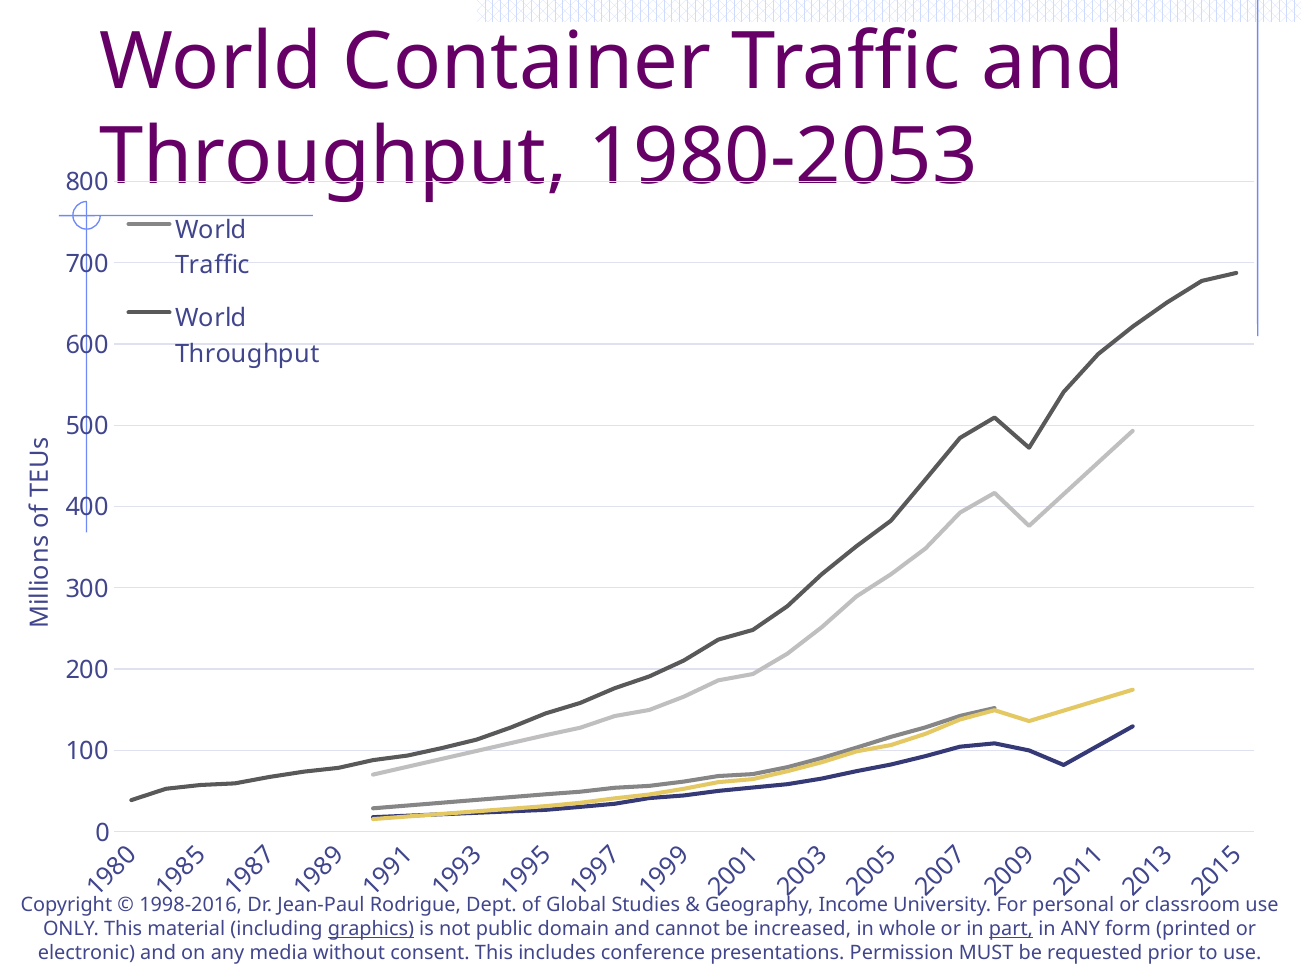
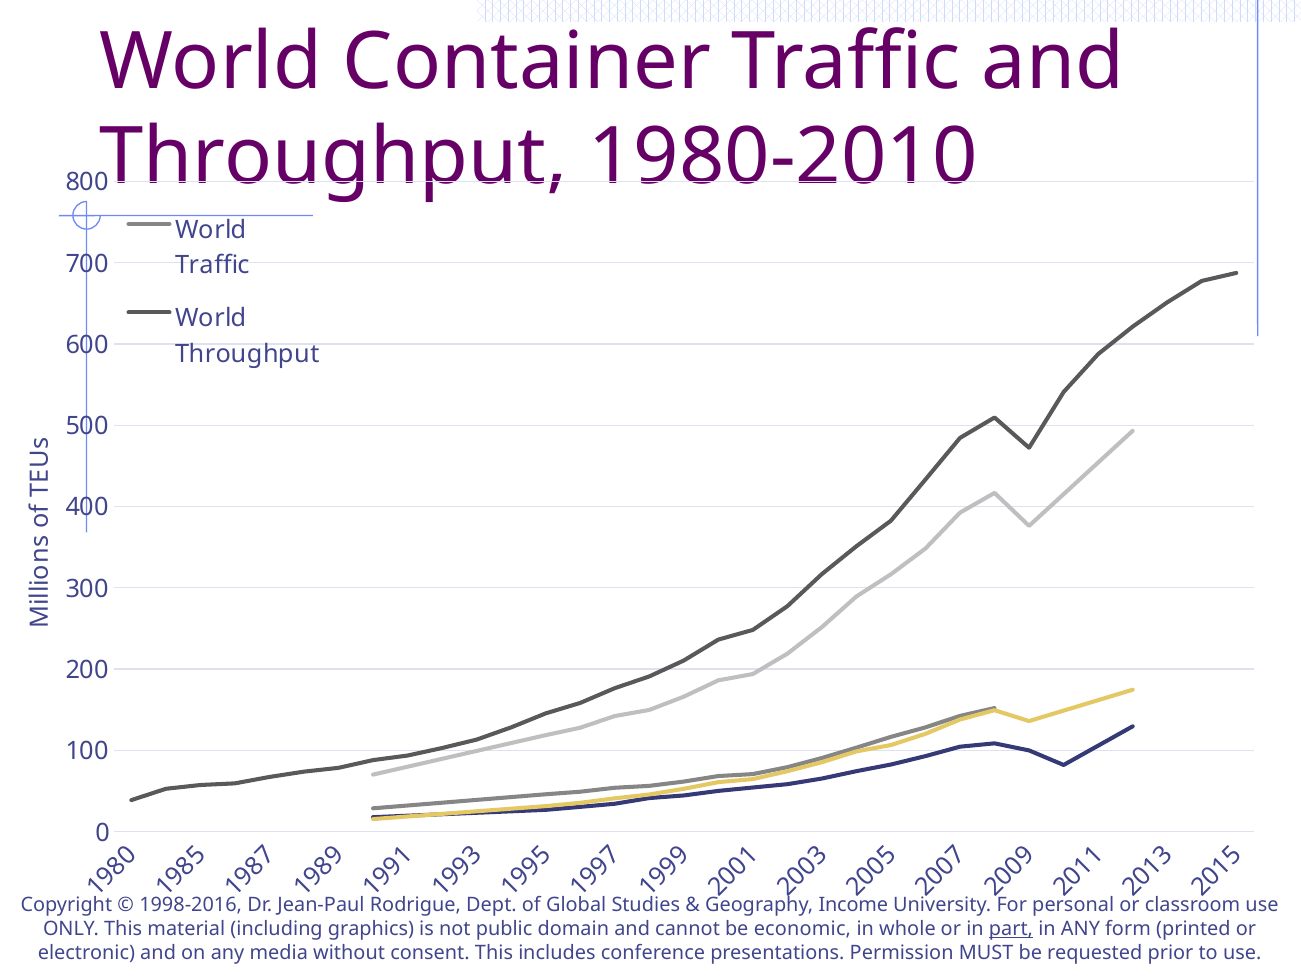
1980-2053: 1980-2053 -> 1980-2010 (783, 157)
graphics underline: present -> none (371, 928)
increased: increased -> economic (802, 928)
